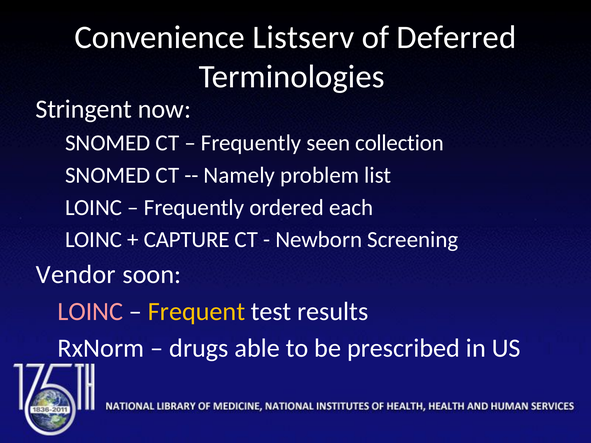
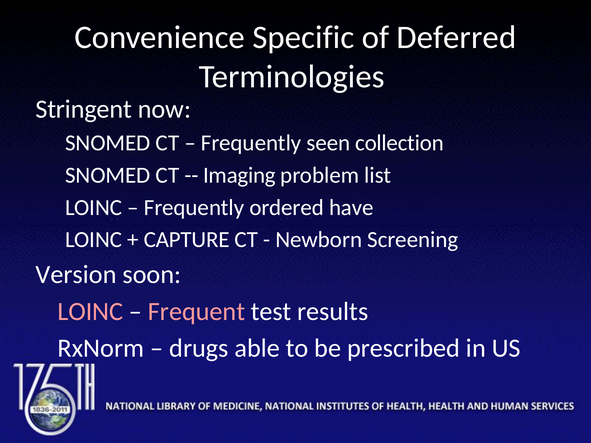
Listserv: Listserv -> Specific (303, 37)
Namely: Namely -> Imaging (239, 175)
each: each -> have (351, 208)
Vendor: Vendor -> Version (76, 275)
Frequent colour: yellow -> pink (197, 312)
